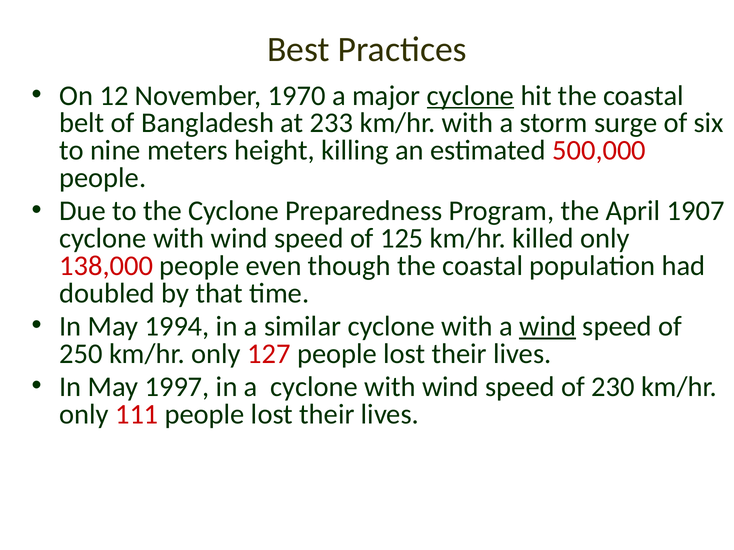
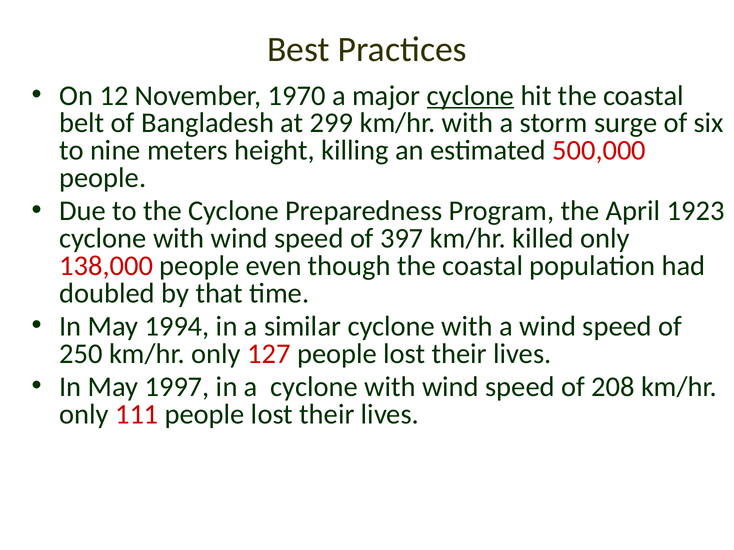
233: 233 -> 299 (331, 123)
1907: 1907 -> 1923 (696, 211)
125: 125 -> 397 (402, 239)
wind underline: present -> none (548, 327)
230: 230 -> 208 (613, 387)
